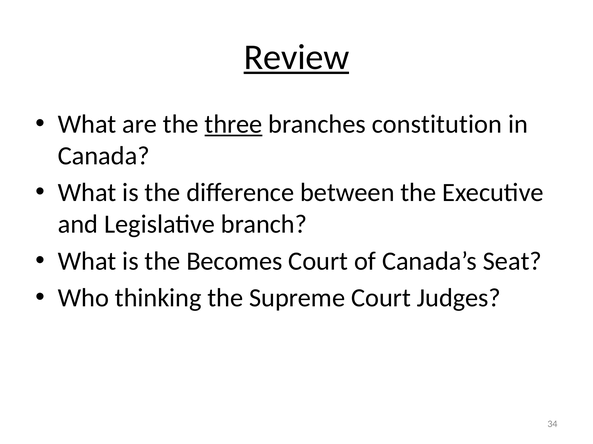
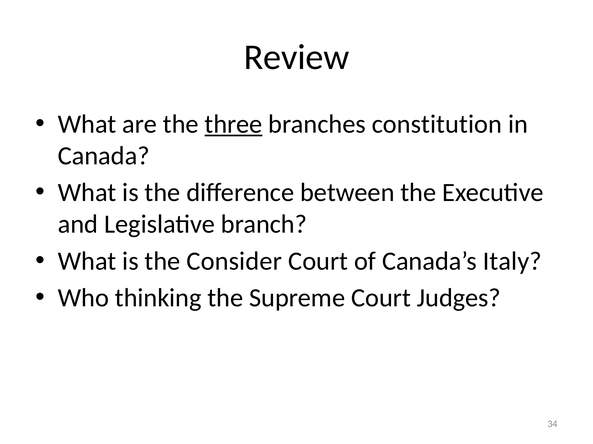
Review underline: present -> none (297, 57)
Becomes: Becomes -> Consider (234, 261)
Seat: Seat -> Italy (512, 261)
